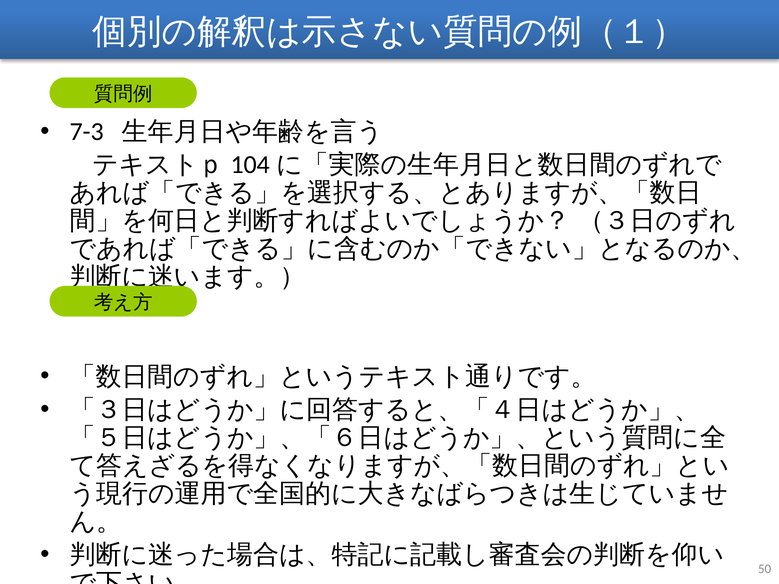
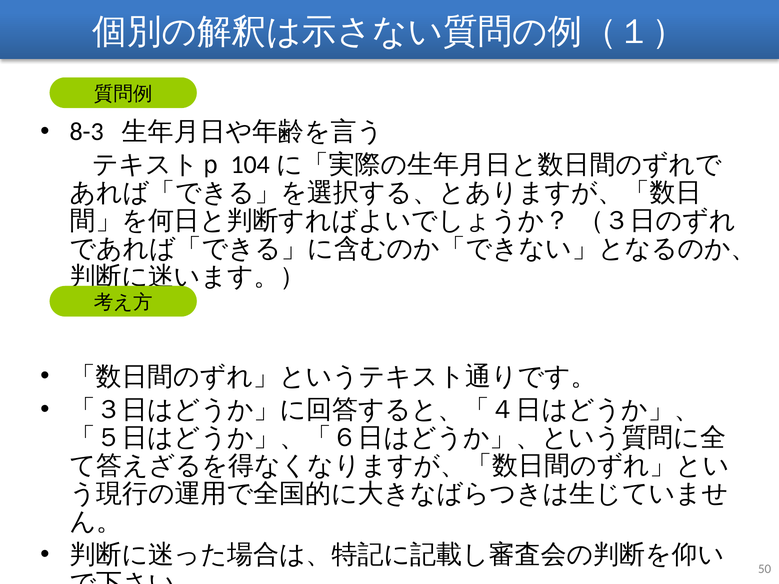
7-3: 7-3 -> 8-3 (87, 132)
